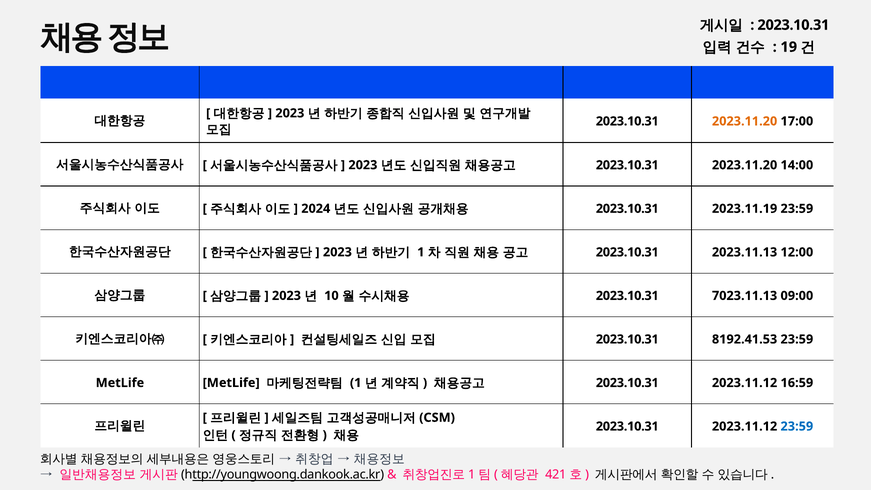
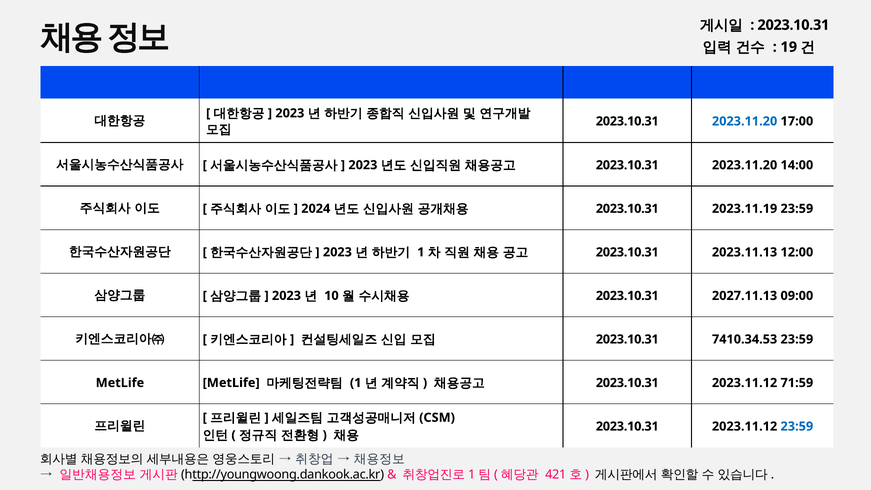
2023.11.20 colour: orange -> blue (745, 121)
7023.11.13: 7023.11.13 -> 2027.11.13 (745, 296)
8192.41.53: 8192.41.53 -> 7410.34.53 (745, 339)
16:59: 16:59 -> 71:59 (797, 383)
